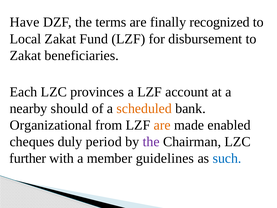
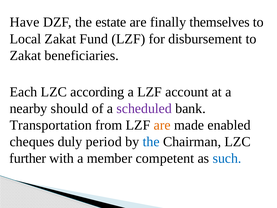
terms: terms -> estate (111, 22)
recognized: recognized -> themselves (220, 22)
provinces: provinces -> according (97, 92)
scheduled colour: orange -> purple (144, 108)
Organizational: Organizational -> Transportation (51, 125)
the colour: purple -> blue (151, 142)
guidelines: guidelines -> competent (165, 158)
